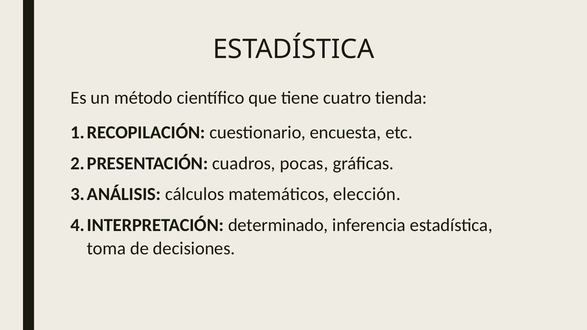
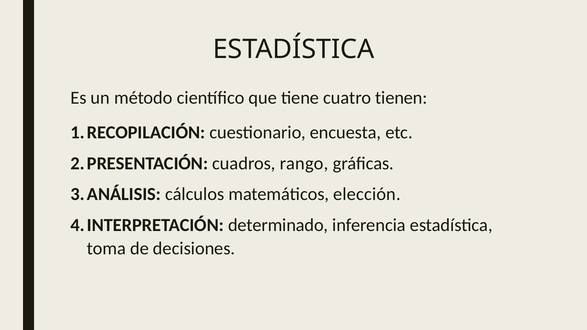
tienda: tienda -> tienen (401, 98)
pocas: pocas -> rango (304, 163)
